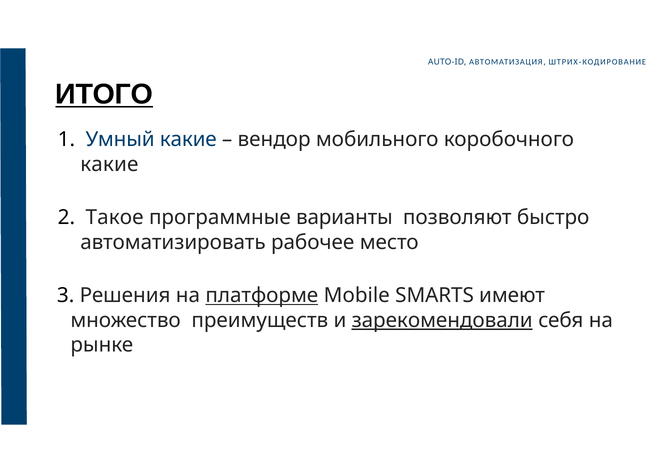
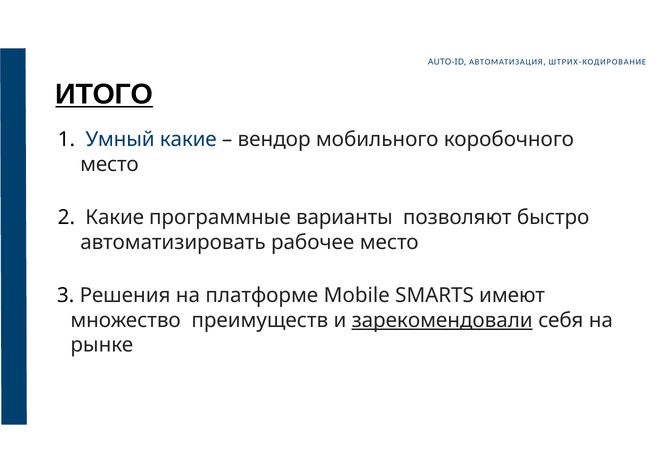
какие: какие -> место (110, 165)
Такое: Такое -> Какие (115, 218)
платформе underline: present -> none (262, 296)
